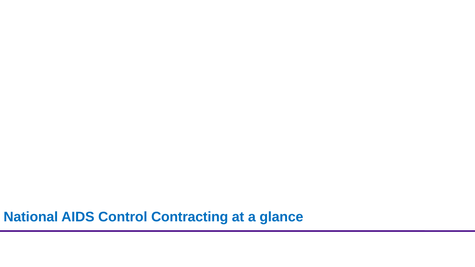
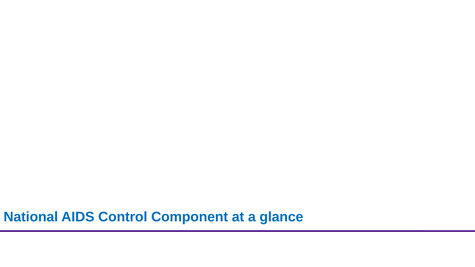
Contracting: Contracting -> Component (190, 217)
